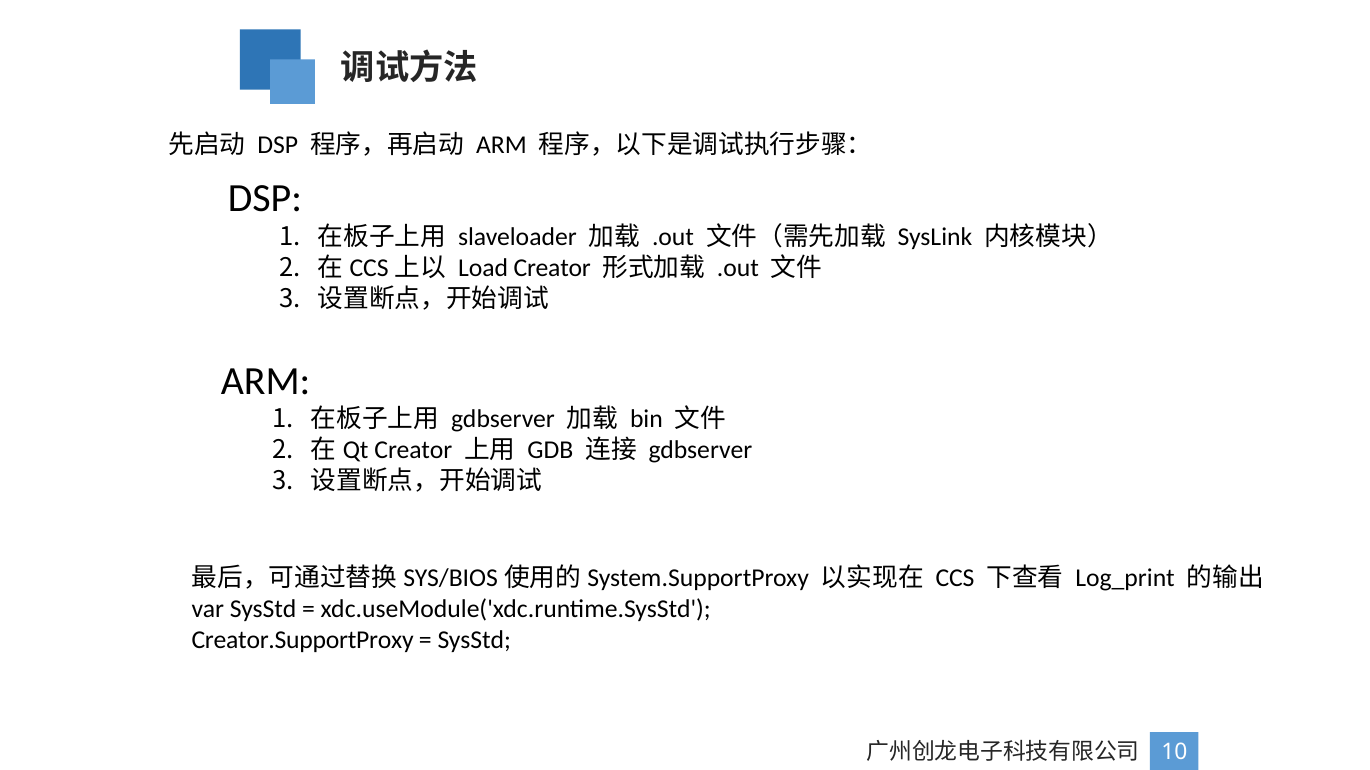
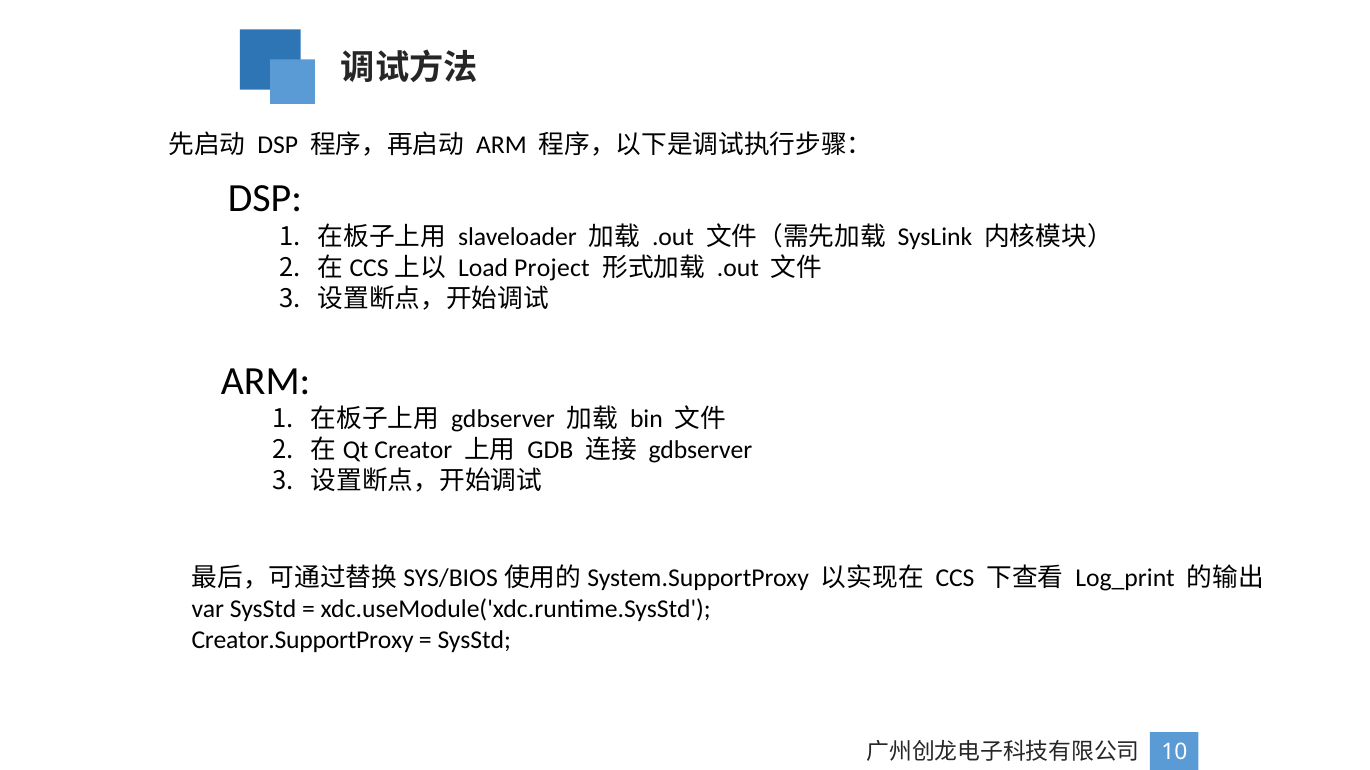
Load Creator: Creator -> Project (552, 268)
